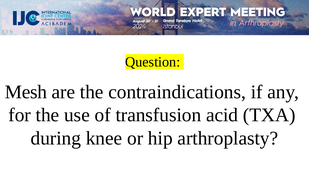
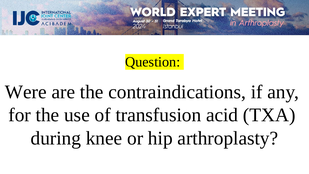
Mesh: Mesh -> Were (26, 92)
